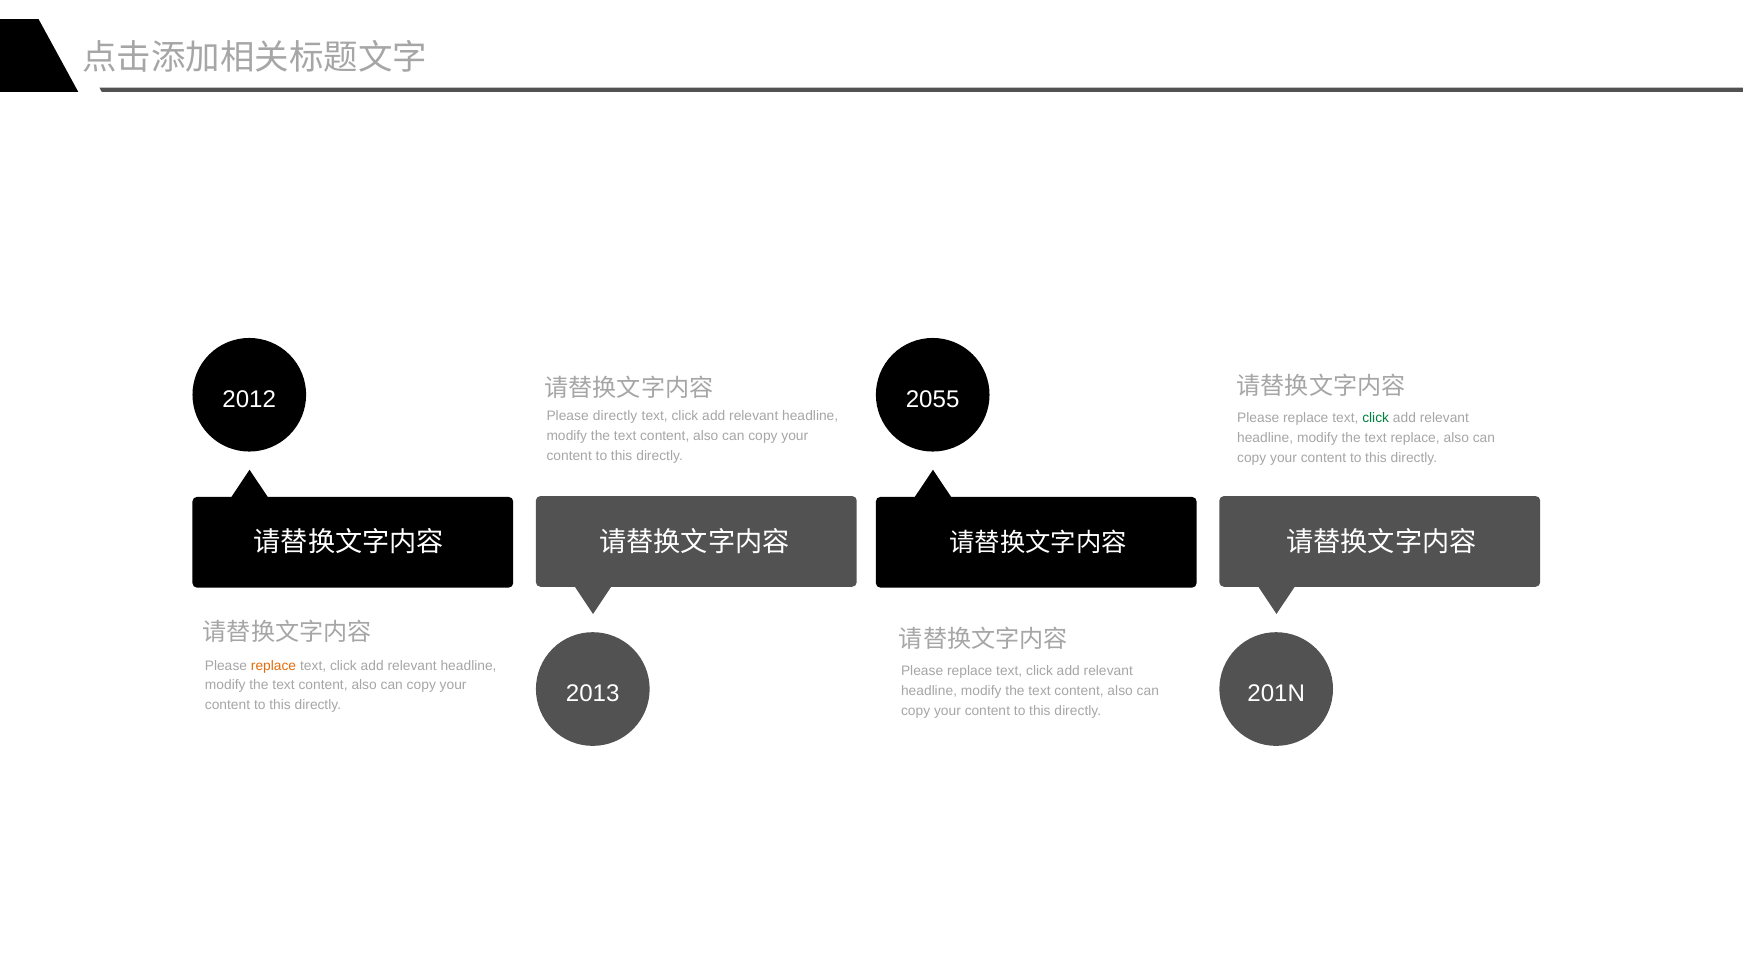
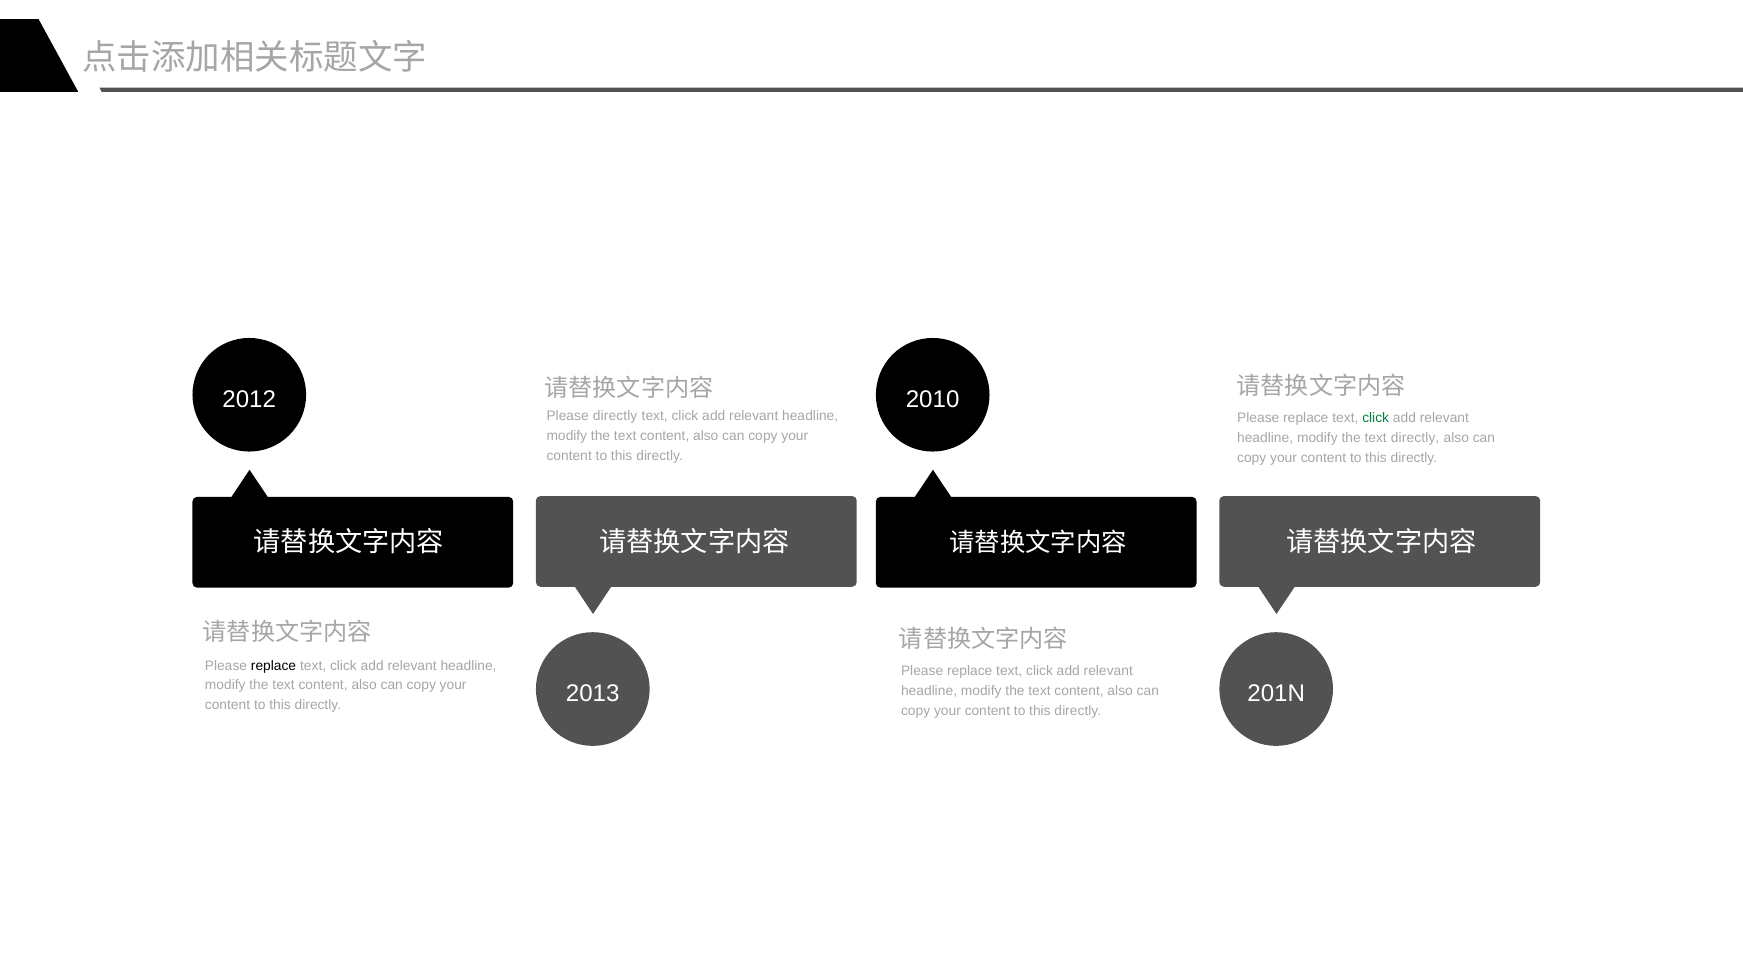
2055: 2055 -> 2010 (933, 400)
text replace: replace -> directly (1415, 438)
replace colour: orange -> black (274, 666)
